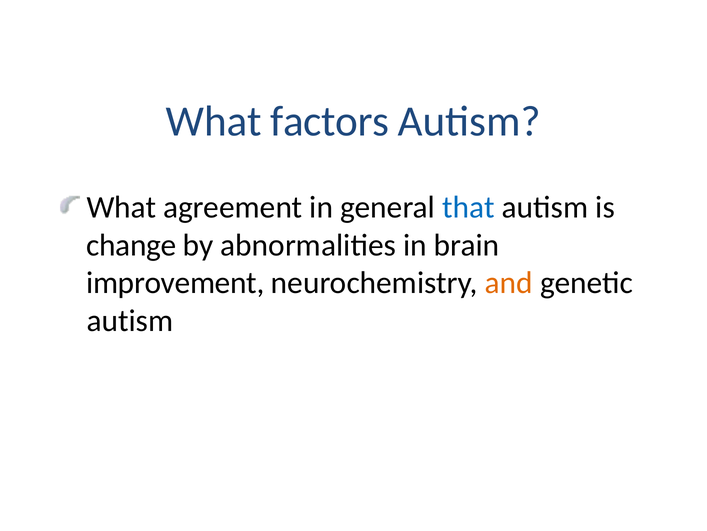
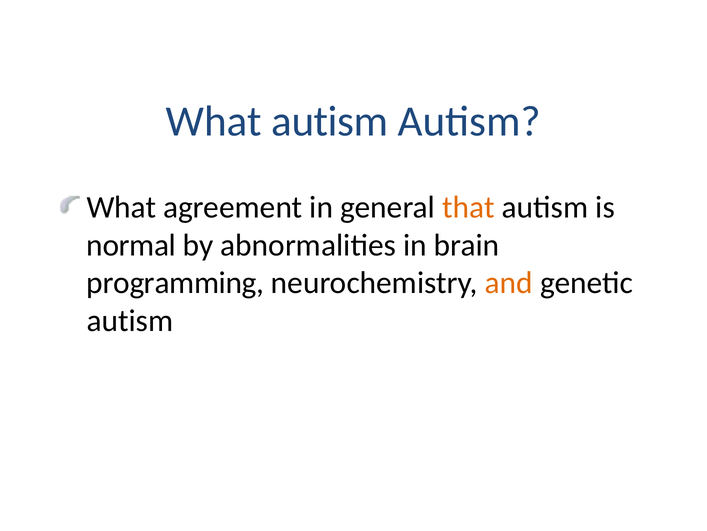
What factors: factors -> autism (330, 121)
that colour: blue -> orange (468, 207)
change: change -> normal (131, 245)
improvement: improvement -> programming (175, 283)
